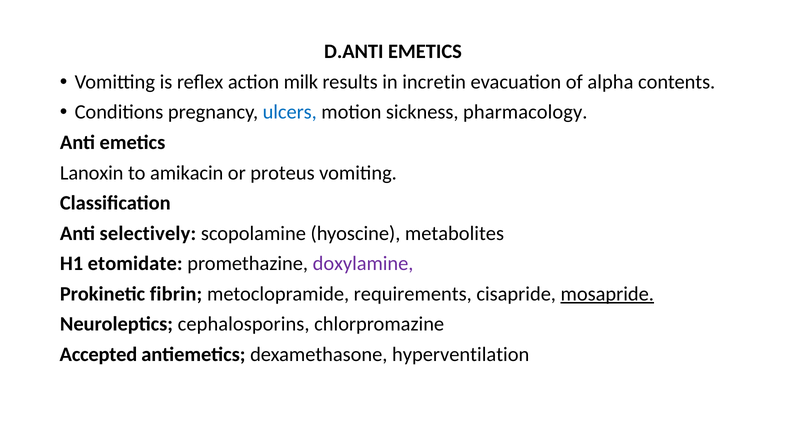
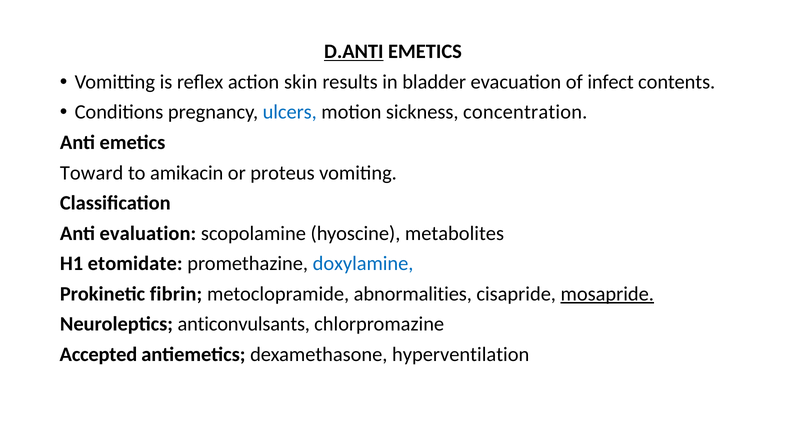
D.ANTI underline: none -> present (354, 52)
milk: milk -> skin (301, 82)
incretin: incretin -> bladder (434, 82)
alpha: alpha -> infect (611, 82)
pharmacology: pharmacology -> concentration (525, 112)
Lanoxin: Lanoxin -> Toward (92, 173)
selectively: selectively -> evaluation (148, 233)
doxylamine colour: purple -> blue (363, 264)
requirements: requirements -> abnormalities (413, 294)
cephalosporins: cephalosporins -> anticonvulsants (244, 324)
